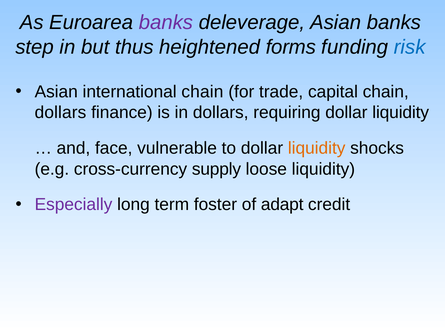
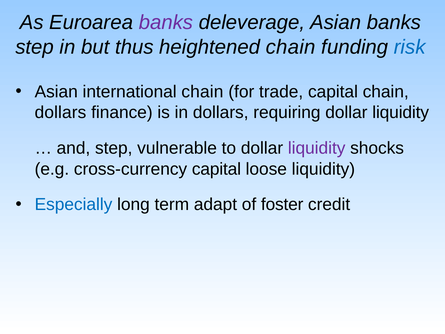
heightened forms: forms -> chain (291, 47)
and face: face -> step (114, 148)
liquidity colour: orange -> purple (317, 148)
cross-currency supply: supply -> capital (216, 169)
Especially colour: purple -> blue (74, 204)
foster: foster -> adapt (215, 204)
adapt: adapt -> foster (282, 204)
